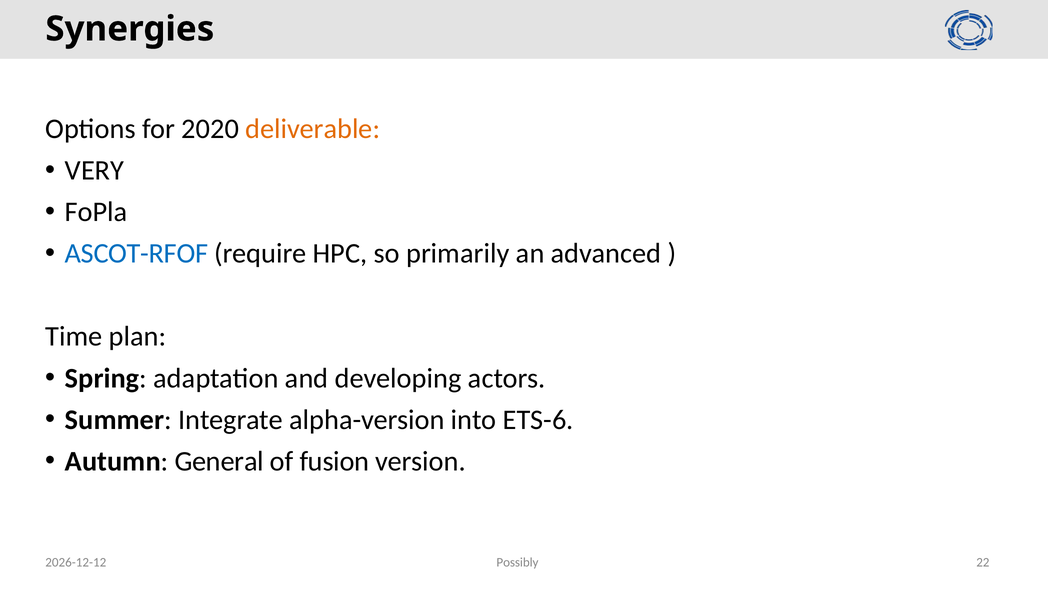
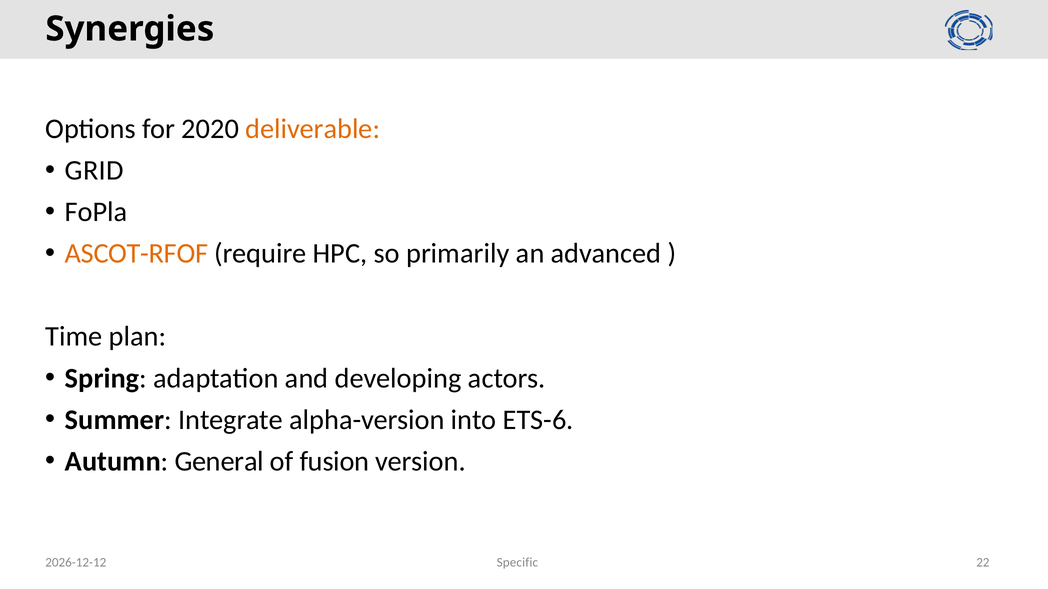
VERY: VERY -> GRID (94, 171)
ASCOT-RFOF colour: blue -> orange (136, 254)
Possibly: Possibly -> Specific (517, 563)
